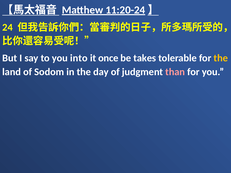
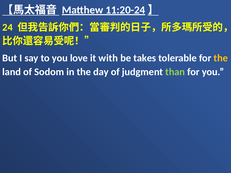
into: into -> love (79, 58)
once: once -> with (108, 58)
than colour: pink -> light green (175, 72)
